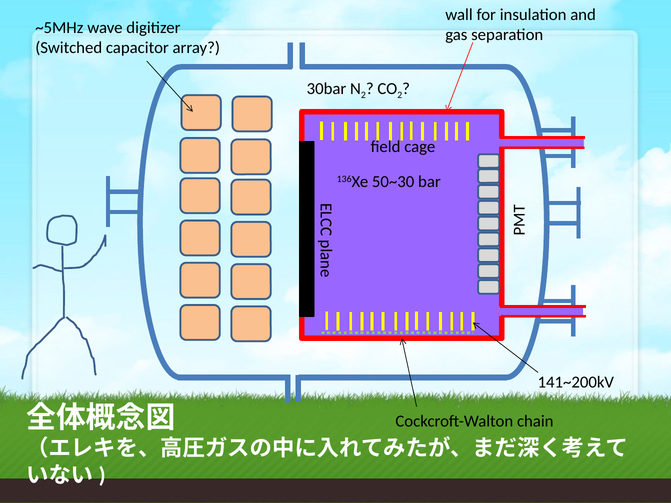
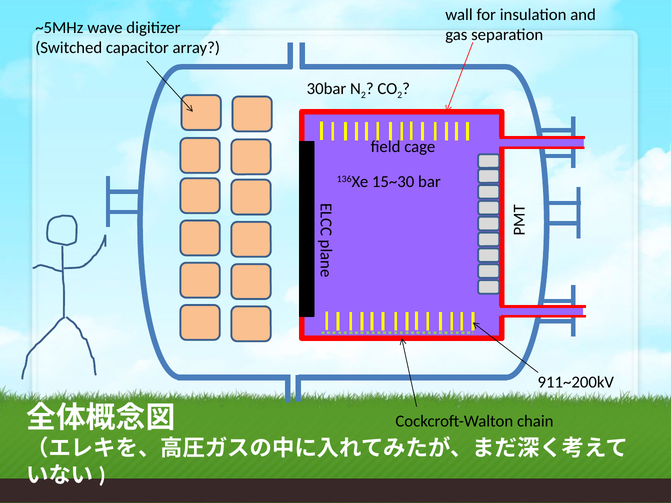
50~30: 50~30 -> 15~30 (393, 182)
141~200kV: 141~200kV -> 911~200kV (576, 382)
